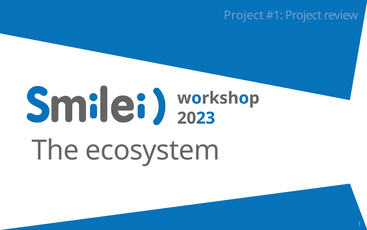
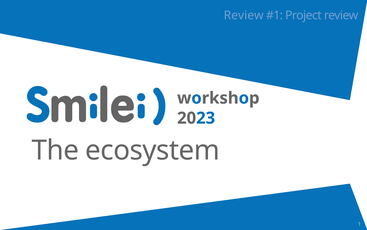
Project: Project -> Review (244, 15)
